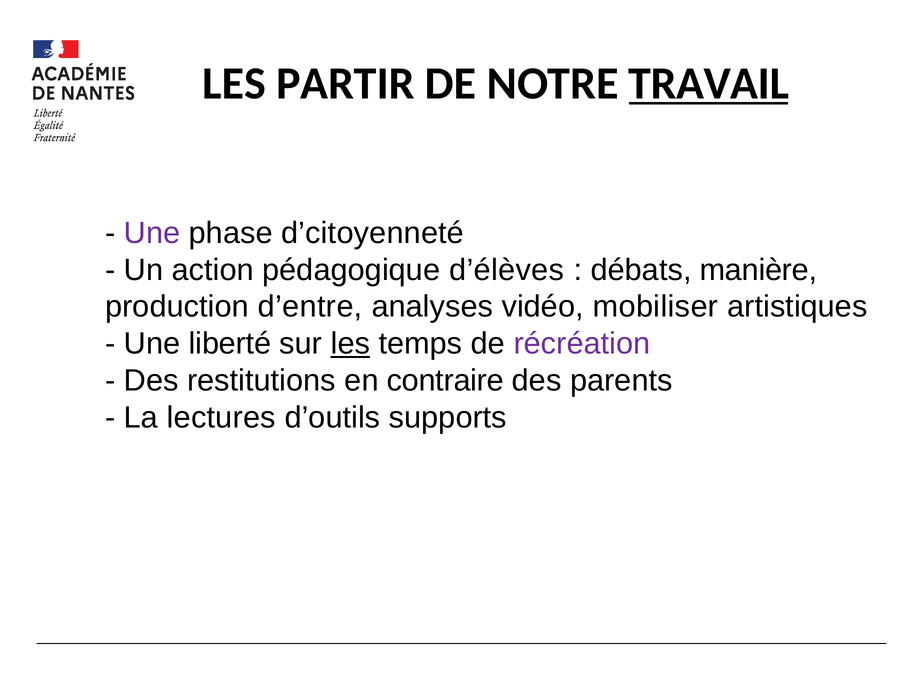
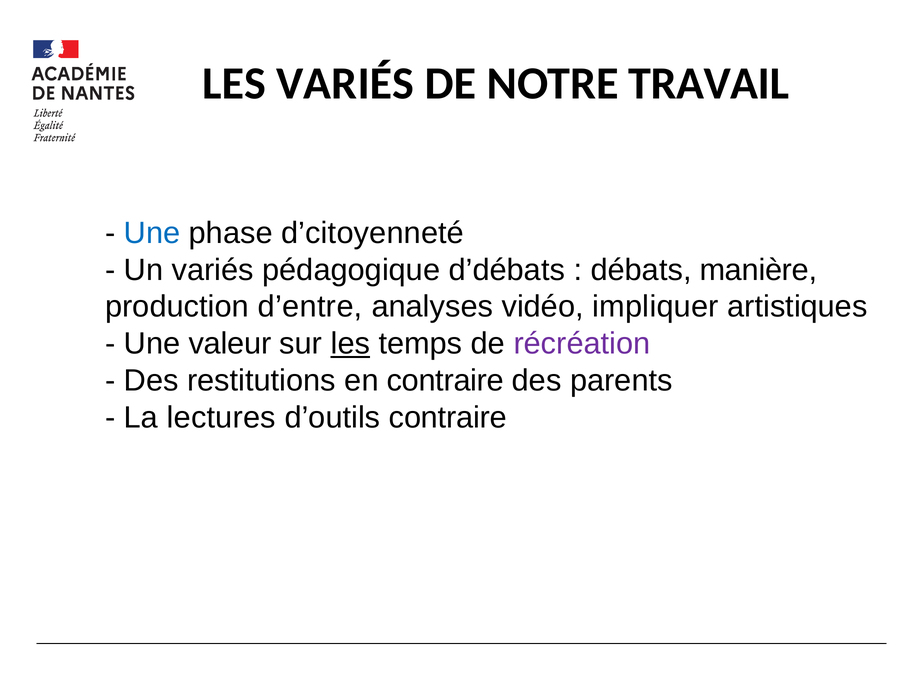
LES PARTIR: PARTIR -> VARIÉS (345, 83)
TRAVAIL underline: present -> none (709, 83)
Une colour: purple -> blue (152, 233)
Un action: action -> variés (213, 270)
d’élèves: d’élèves -> d’débats (507, 270)
mobiliser: mobiliser -> impliquer (656, 307)
liberté: liberté -> valeur (230, 344)
d’outils supports: supports -> contraire (448, 418)
